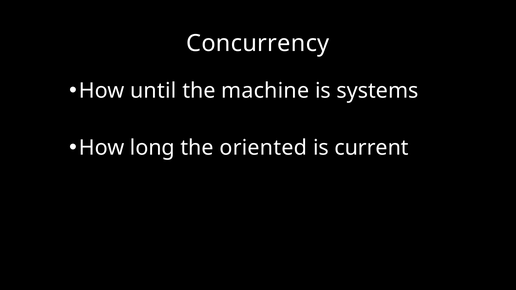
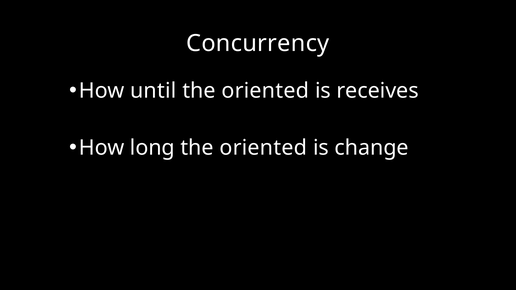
machine: machine -> oriented (265, 91)
systems: systems -> receives (378, 91)
current: current -> change (372, 148)
